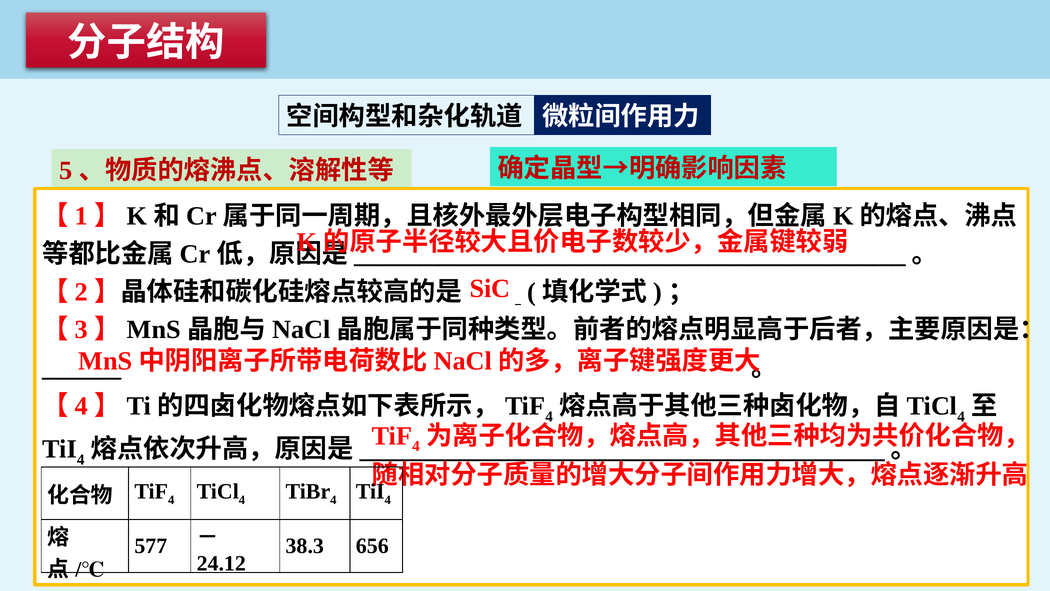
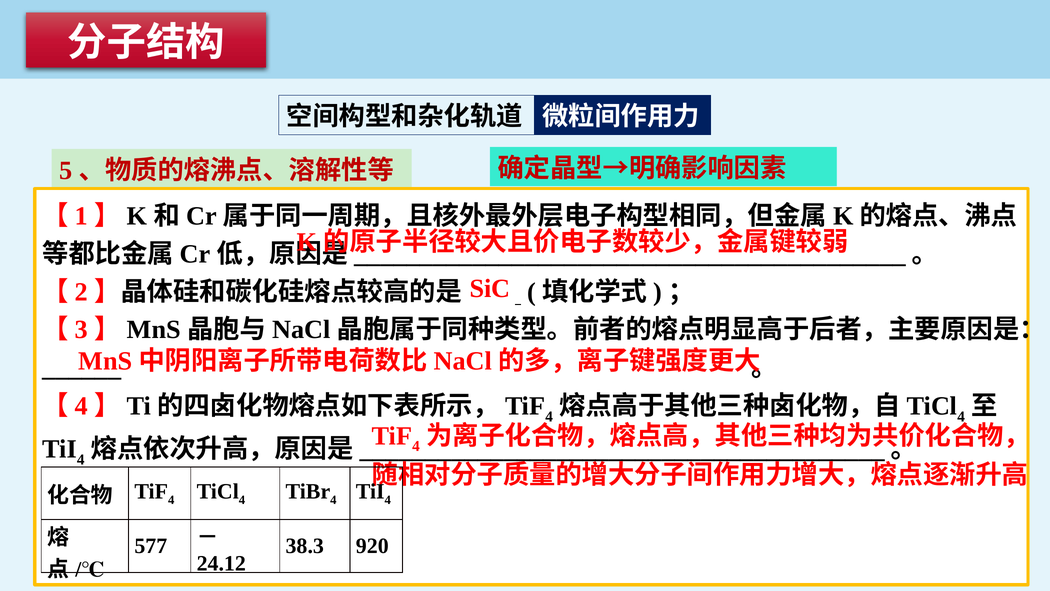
656: 656 -> 920 (372, 546)
